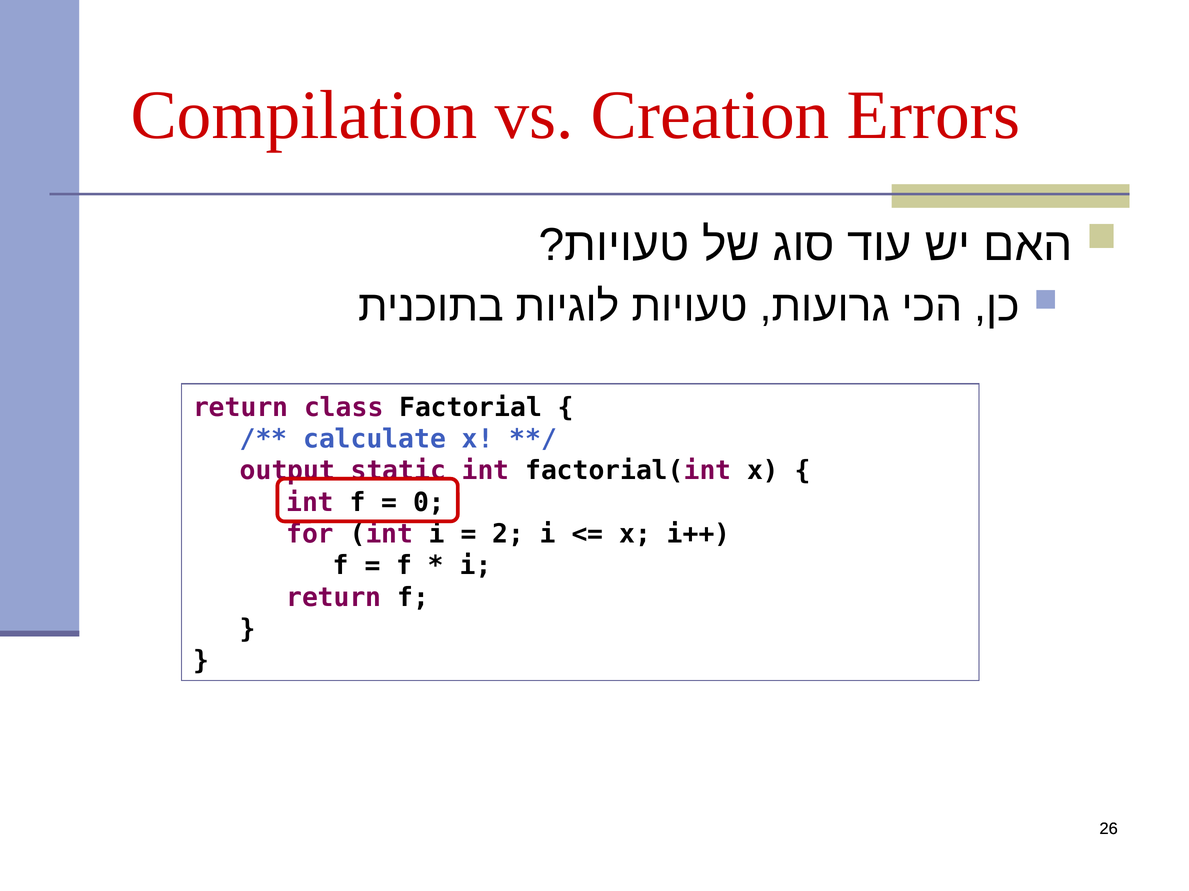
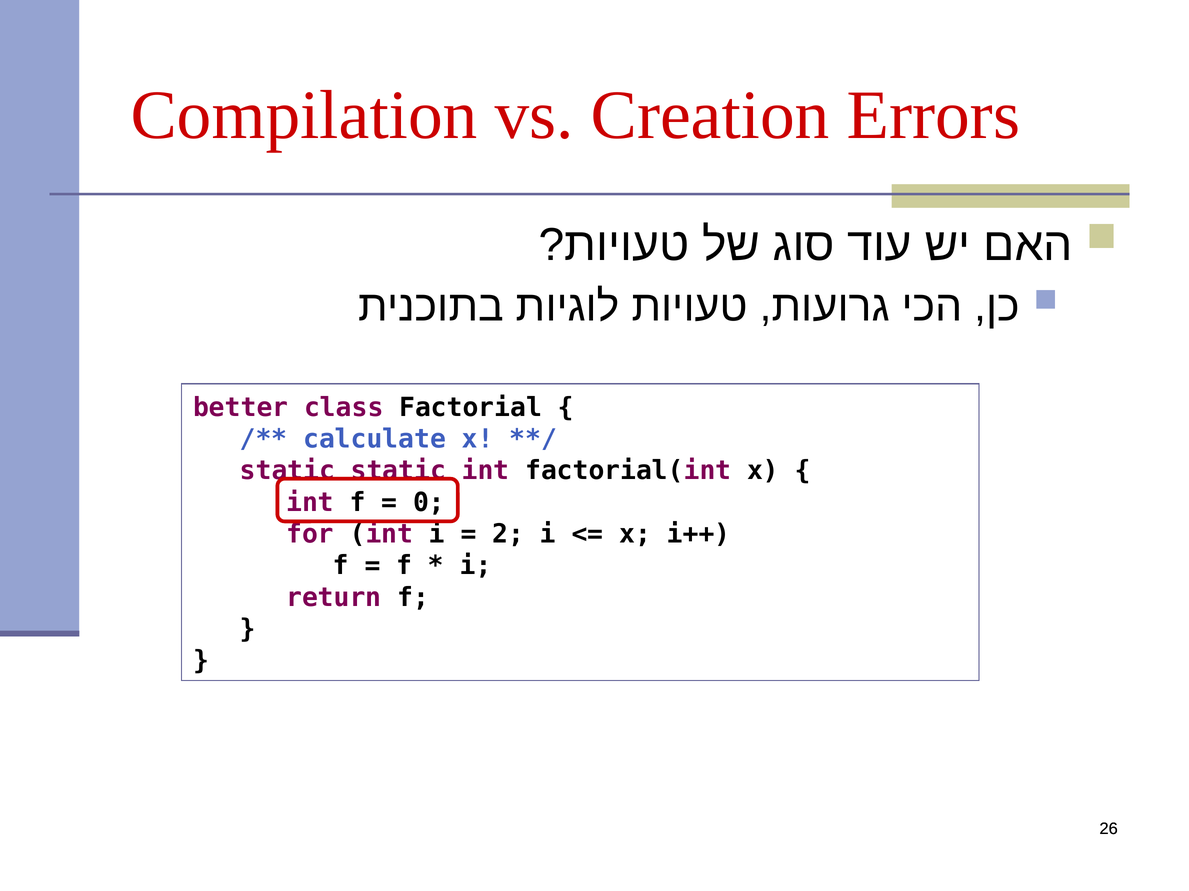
return: return -> better (241, 408)
output: output -> static (287, 471)
